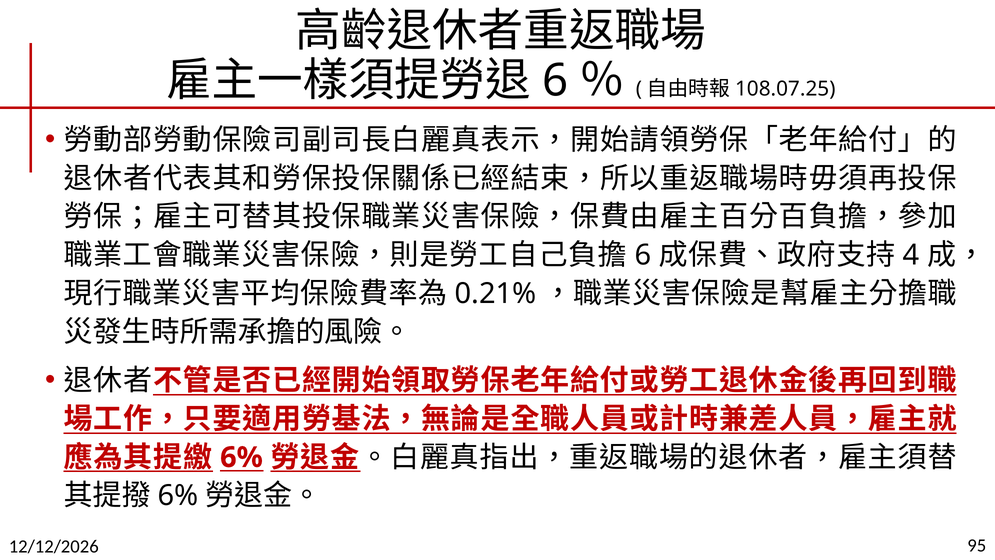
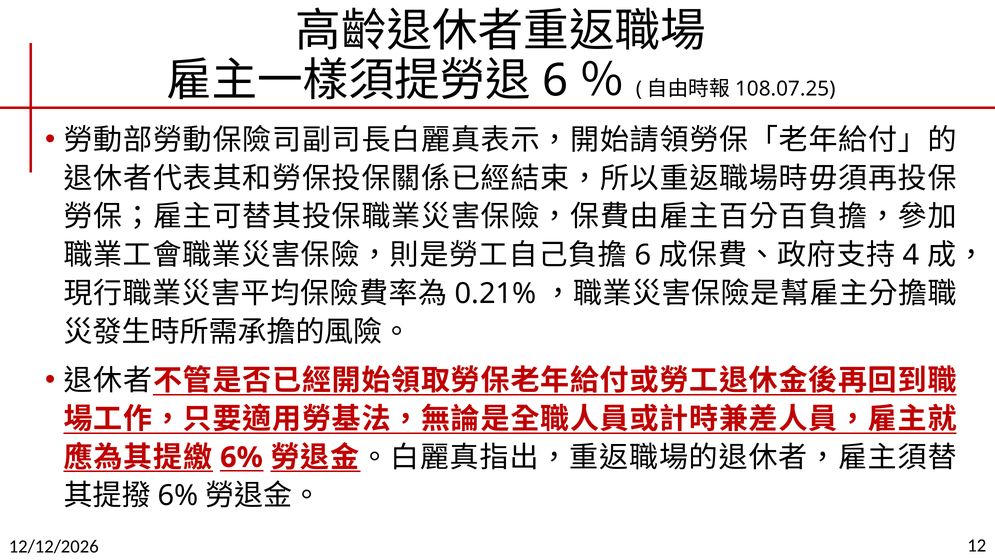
95: 95 -> 12 (977, 545)
